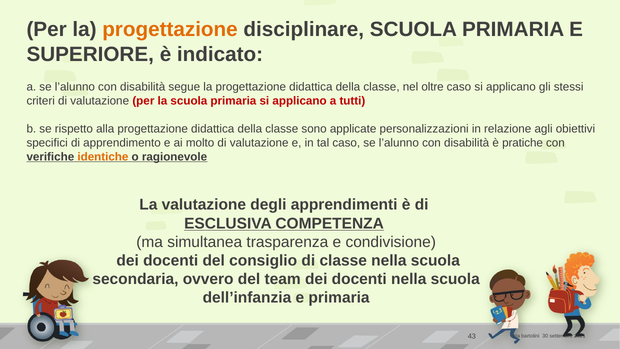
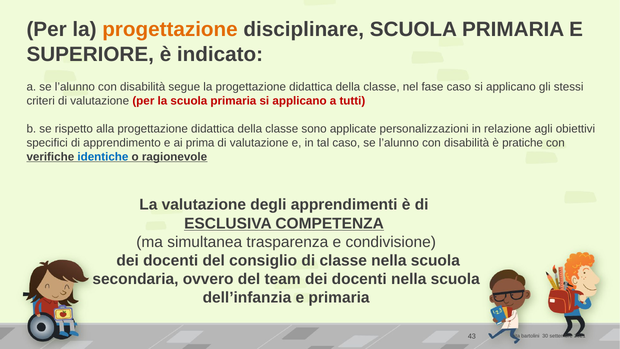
oltre: oltre -> fase (432, 87)
molto: molto -> prima (200, 143)
identiche colour: orange -> blue (103, 157)
